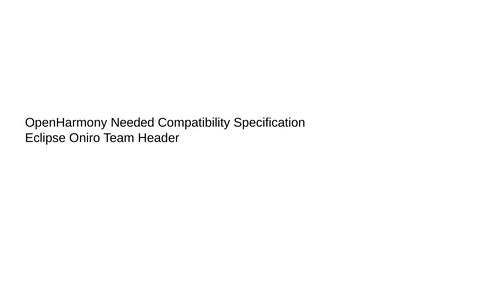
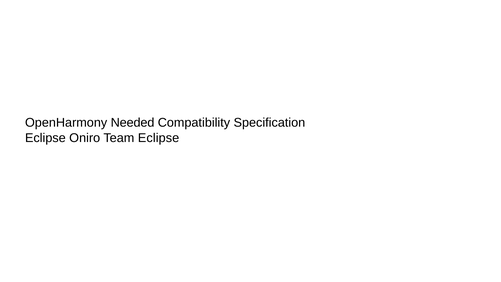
Team Header: Header -> Eclipse (159, 138)
